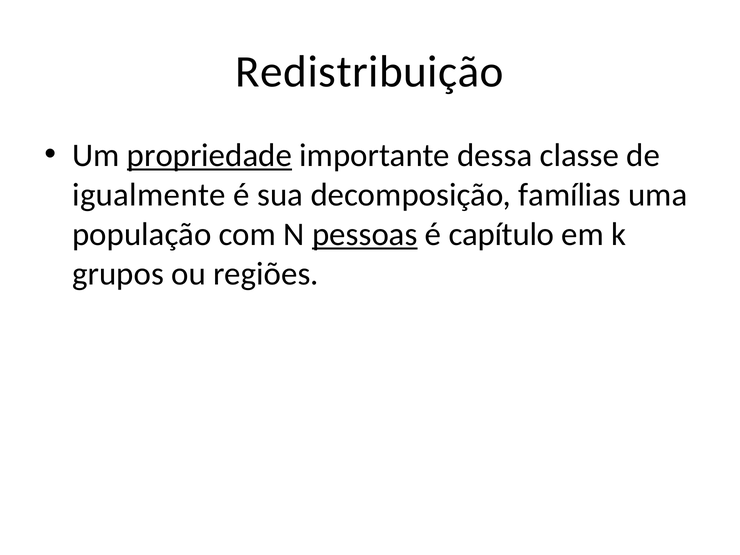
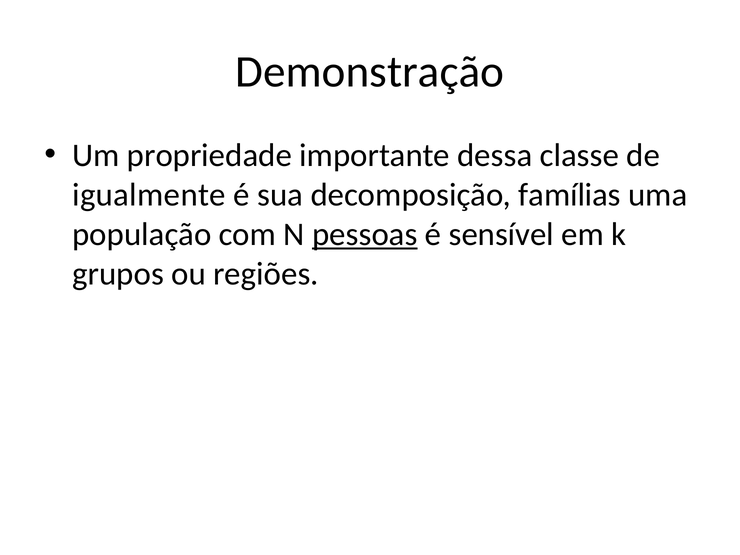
Redistribuição: Redistribuição -> Demonstração (370, 72)
propriedade underline: present -> none (209, 155)
capítulo: capítulo -> sensível (501, 234)
